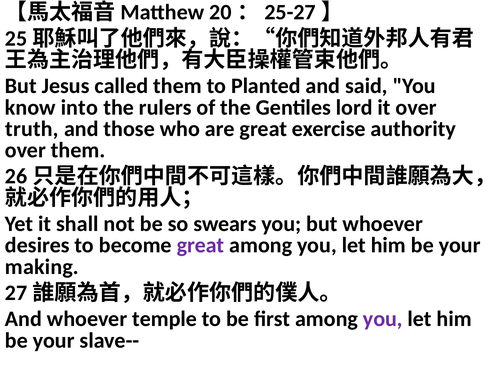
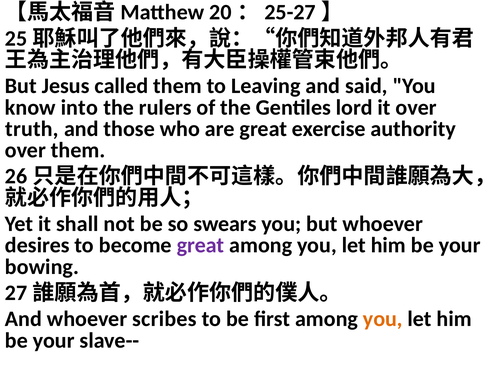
Planted: Planted -> Leaving (266, 86)
making: making -> bowing (42, 267)
temple: temple -> scribes (164, 319)
you colour: purple -> orange (383, 319)
